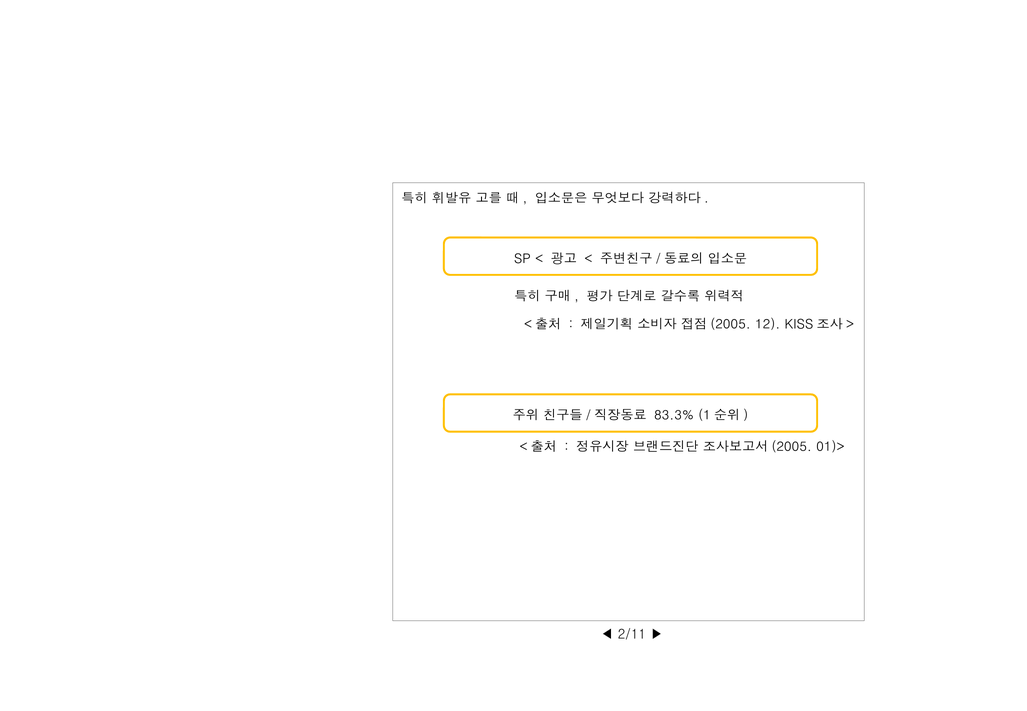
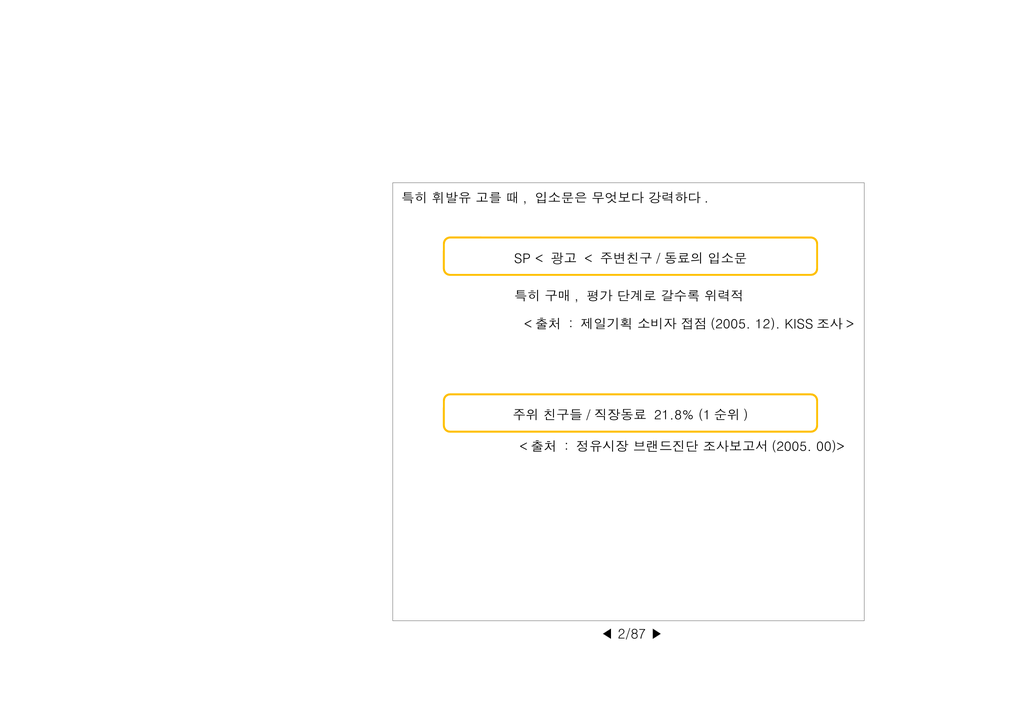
83.3%: 83.3% -> 21.8% (674, 415)
01)>: 01)> -> 00)> (830, 447)
2/11: 2/11 -> 2/87 (632, 634)
